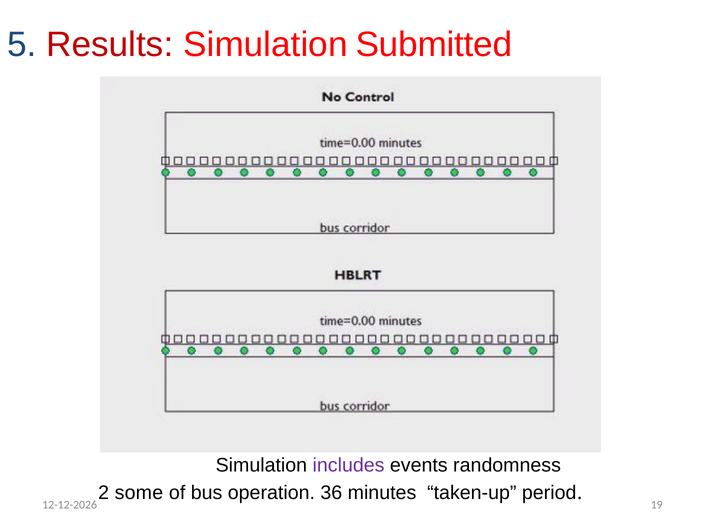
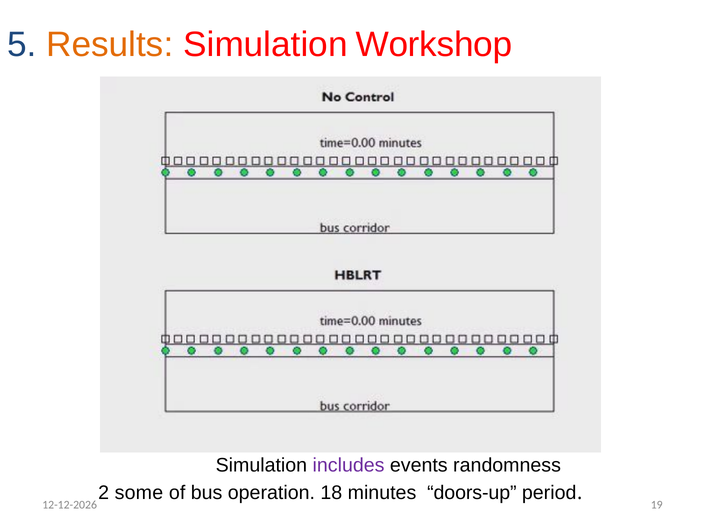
Results colour: red -> orange (110, 44)
Submitted: Submitted -> Workshop (434, 44)
36: 36 -> 18 (331, 493)
taken-up: taken-up -> doors-up (472, 493)
